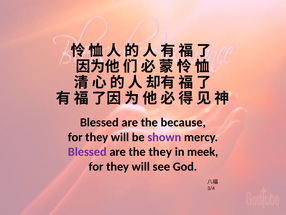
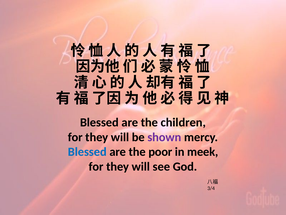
because: because -> children (183, 122)
Blessed colour: purple -> blue (87, 152)
the they: they -> poor (160, 152)
